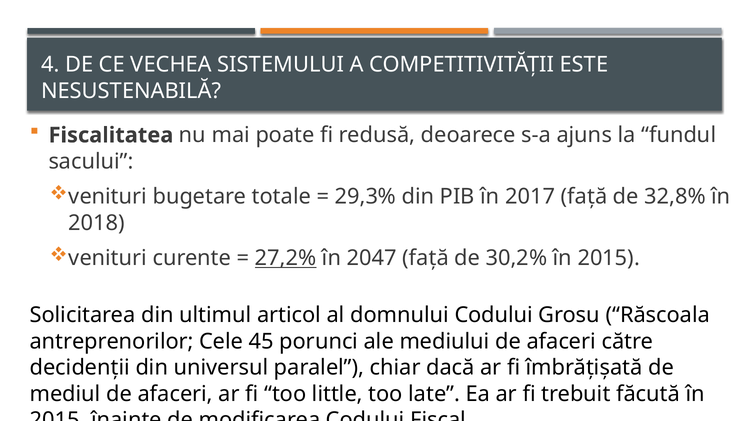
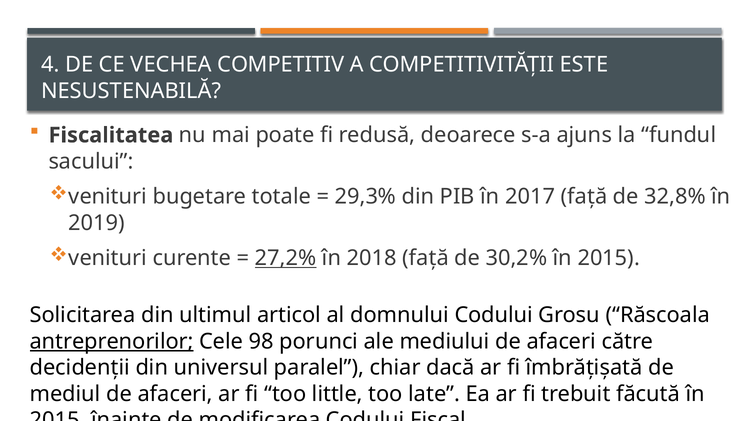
SISTEMULUI: SISTEMULUI -> COMPETITIV (281, 65)
2018: 2018 -> 2019 (97, 223)
2047: 2047 -> 2018 (372, 258)
antreprenorilor underline: none -> present (112, 342)
45: 45 -> 98 (261, 342)
